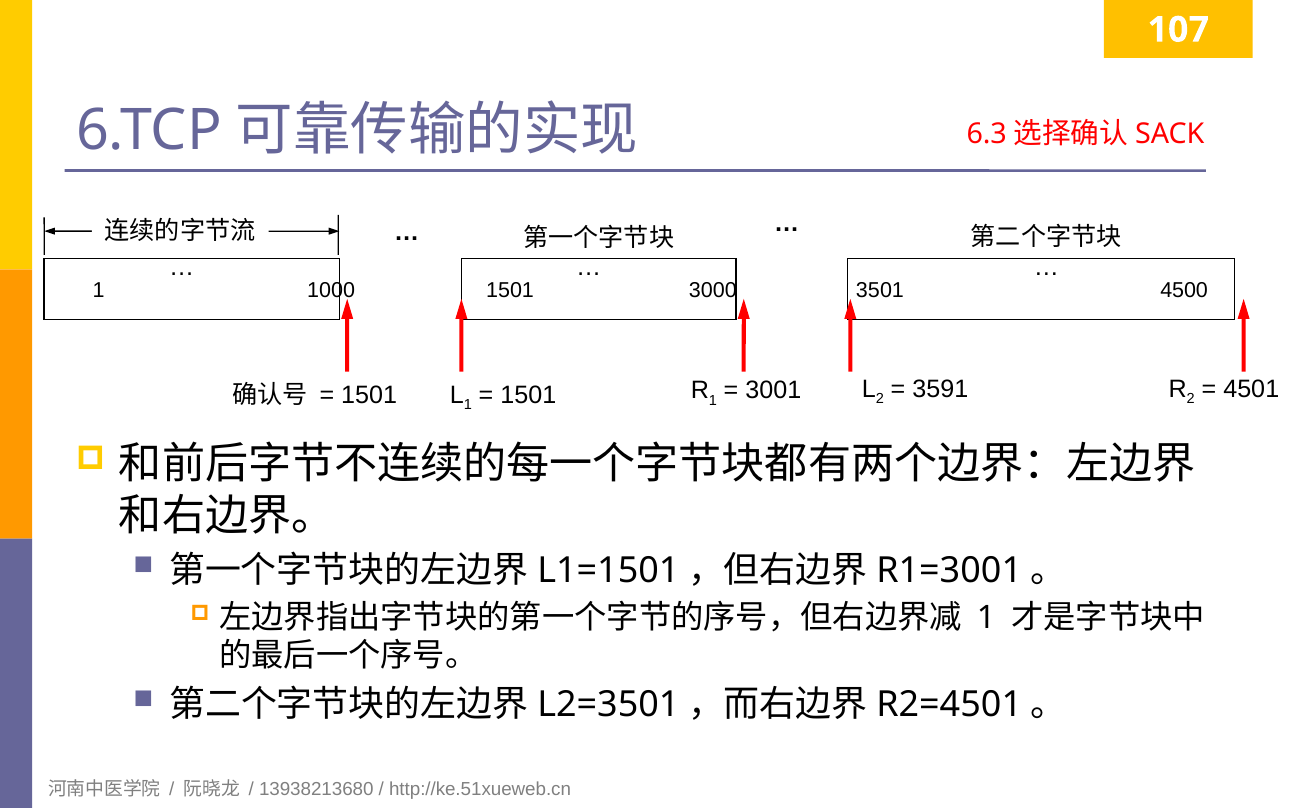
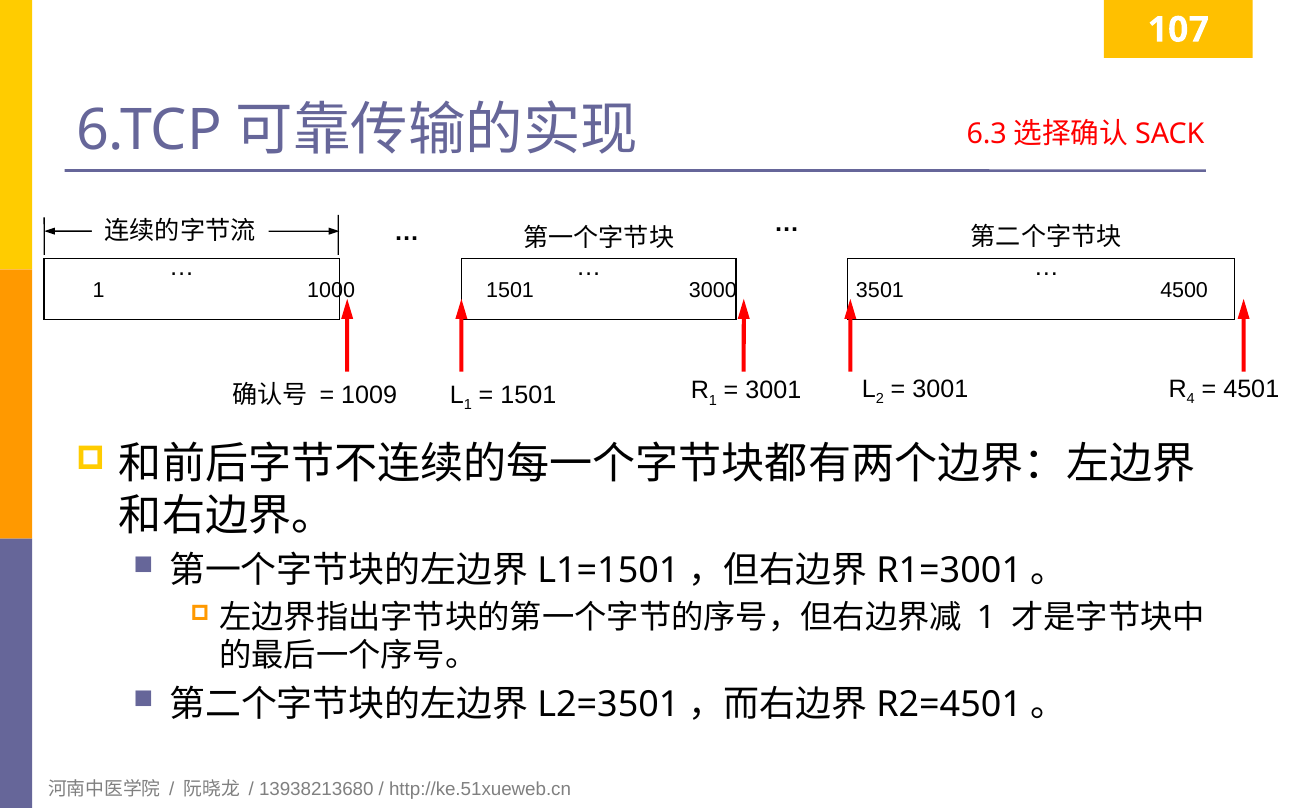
2: 2 -> 4 (1191, 399)
1501: 1501 -> 1009 (369, 395)
3591: 3591 -> 3001 (940, 389)
